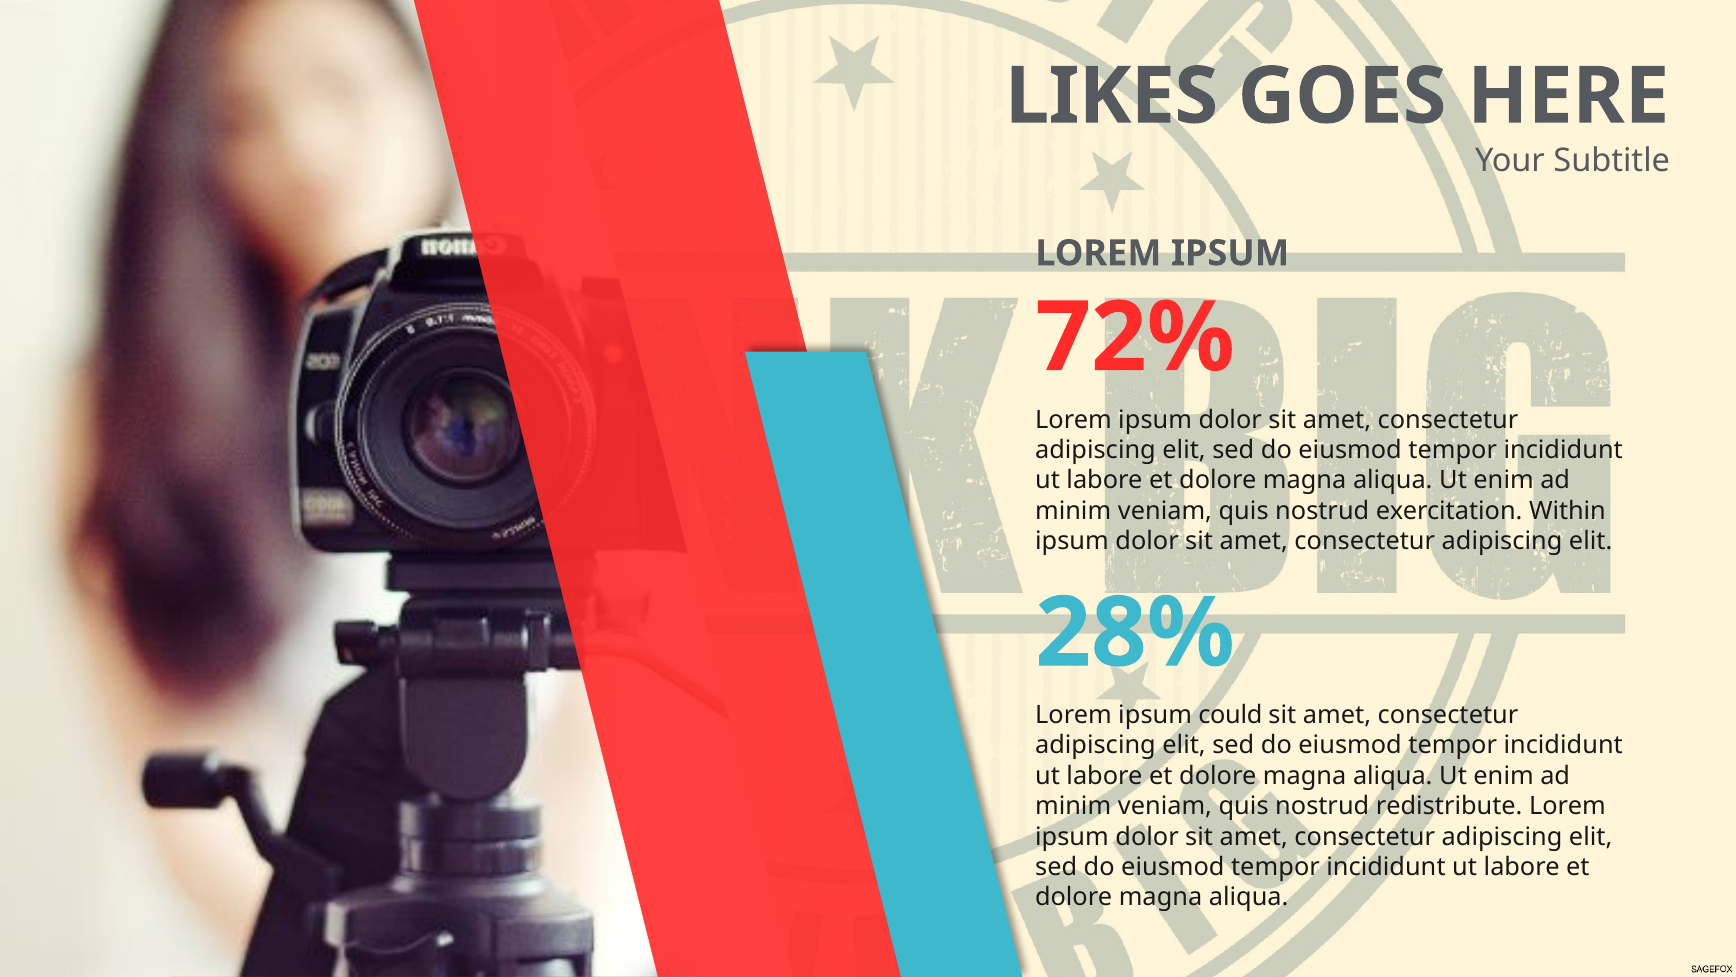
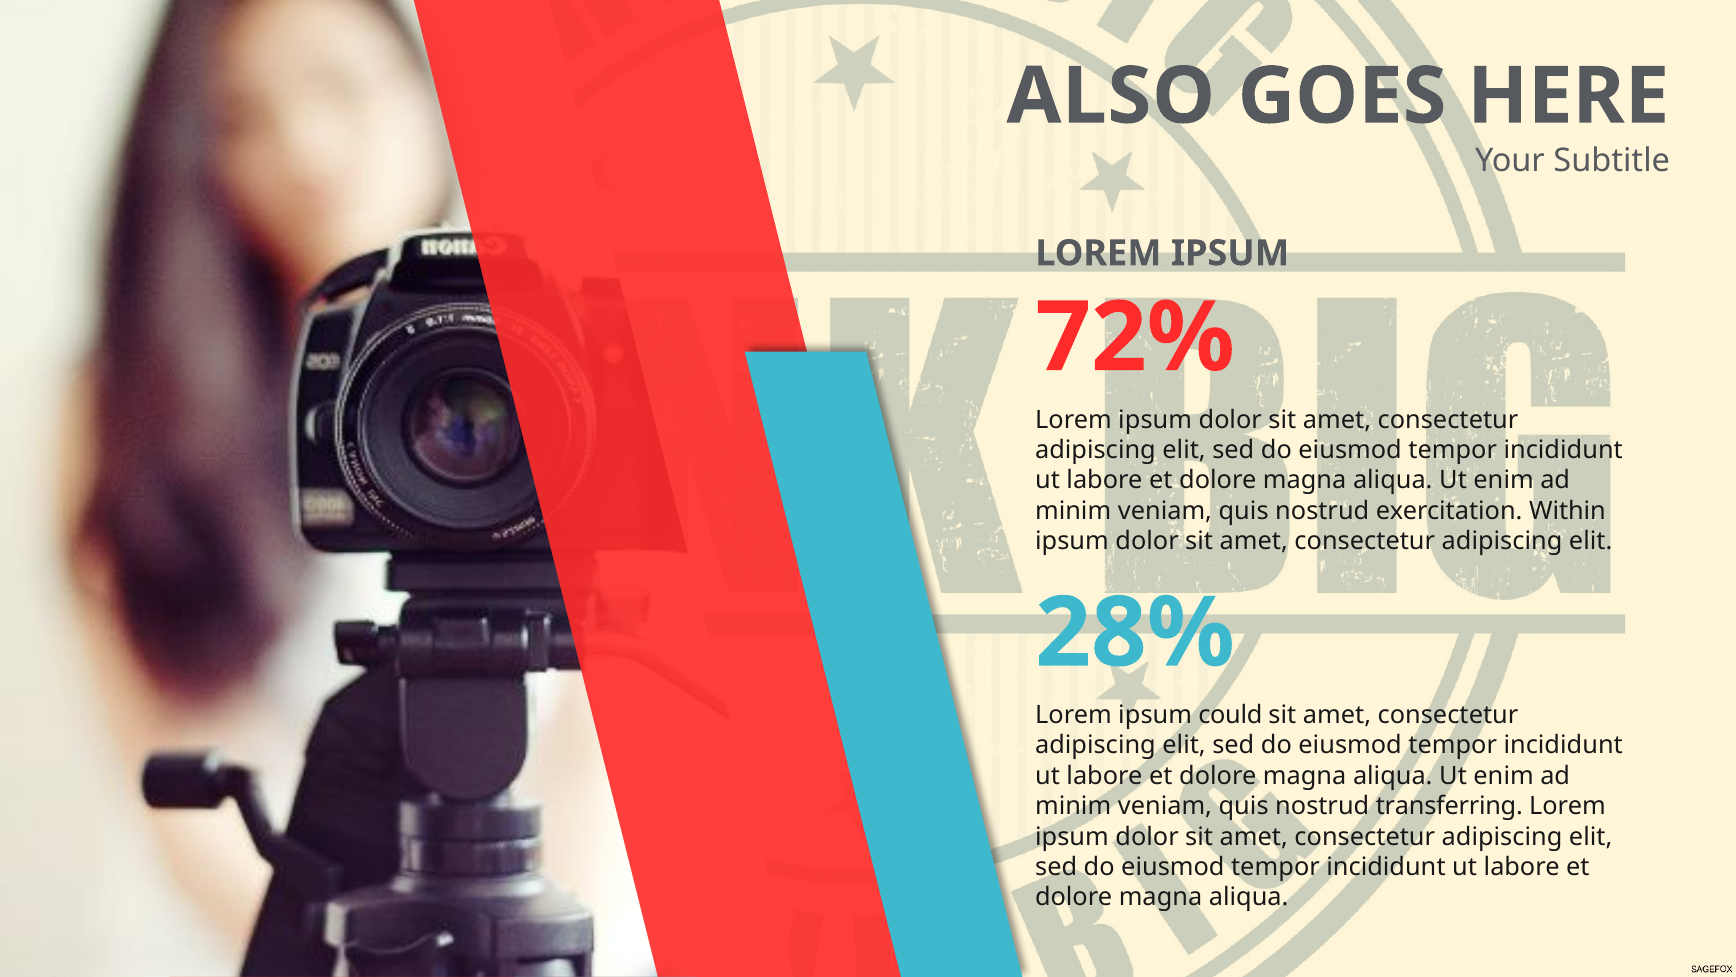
LIKES: LIKES -> ALSO (1111, 96)
redistribute: redistribute -> transferring (1449, 806)
